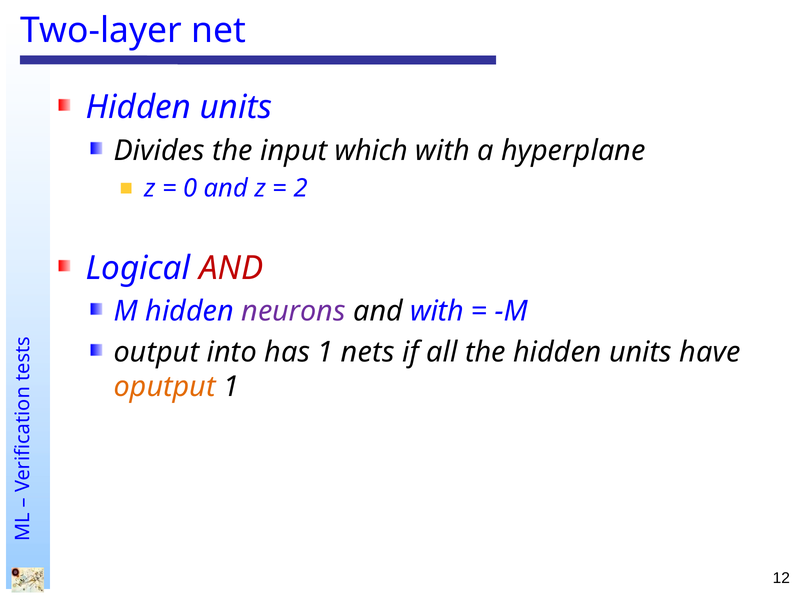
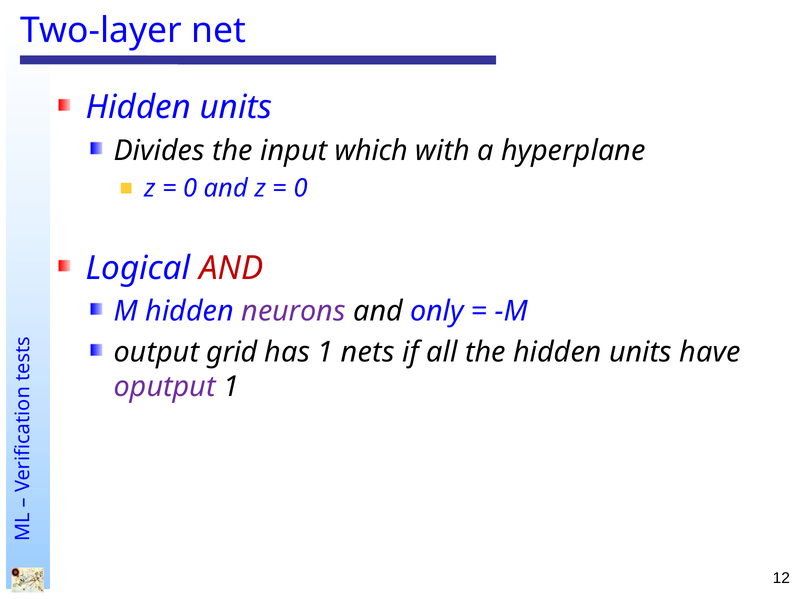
2: 2 -> 0 (301, 188)
and with: with -> only (437, 311)
into: into -> grid (232, 352)
oputput colour: orange -> purple (165, 387)
